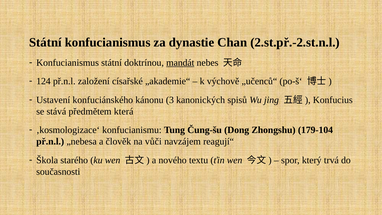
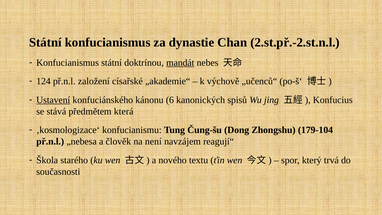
Ustavení underline: none -> present (53, 100)
3: 3 -> 6 (170, 100)
vůči: vůči -> není (153, 141)
